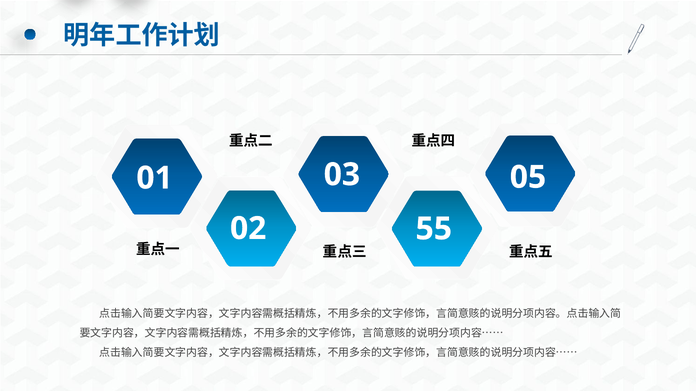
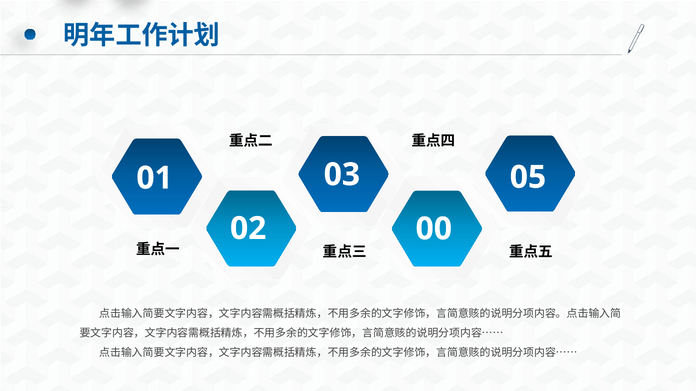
55: 55 -> 00 (434, 229)
